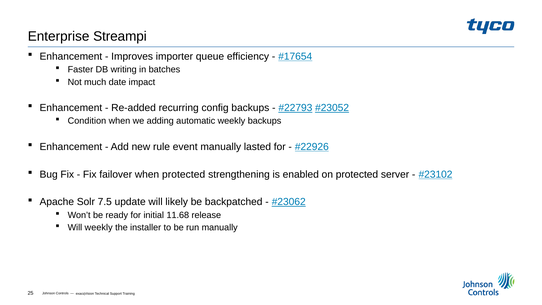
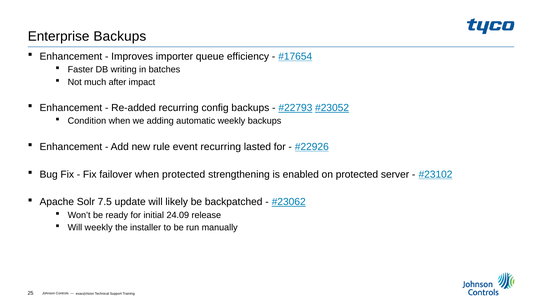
Enterprise Streampi: Streampi -> Backups (120, 36)
date: date -> after (117, 82)
event manually: manually -> recurring (221, 147)
11.68: 11.68 -> 24.09 (178, 215)
